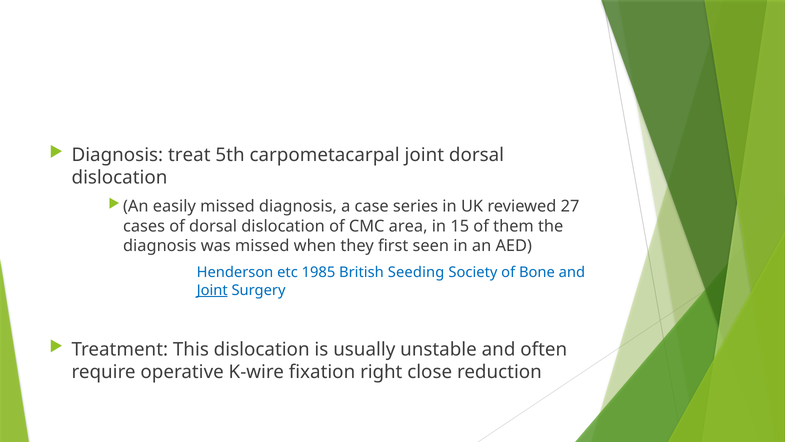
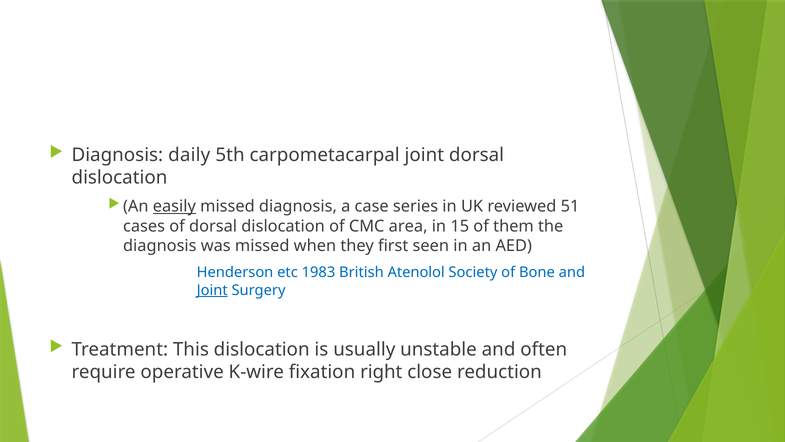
treat: treat -> daily (189, 155)
easily underline: none -> present (174, 206)
27: 27 -> 51 (570, 206)
1985: 1985 -> 1983 (318, 272)
Seeding: Seeding -> Atenolol (416, 272)
